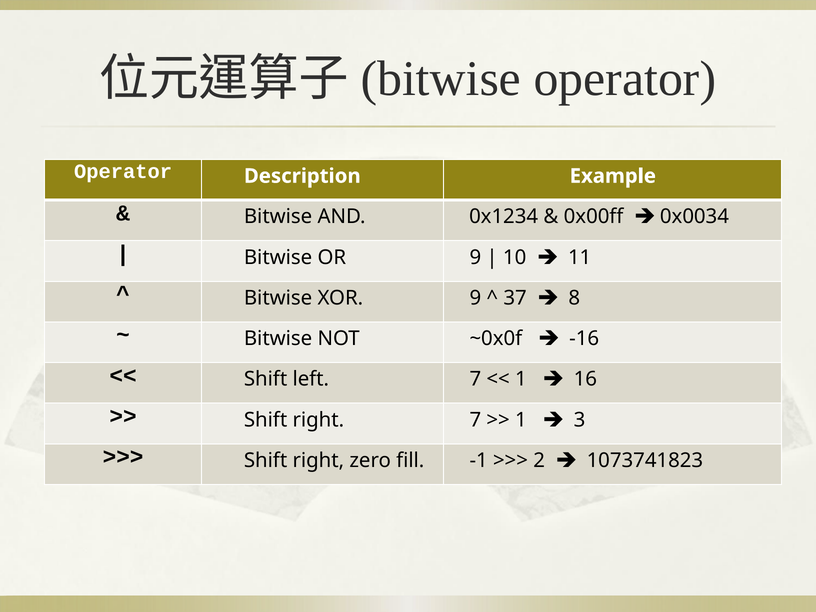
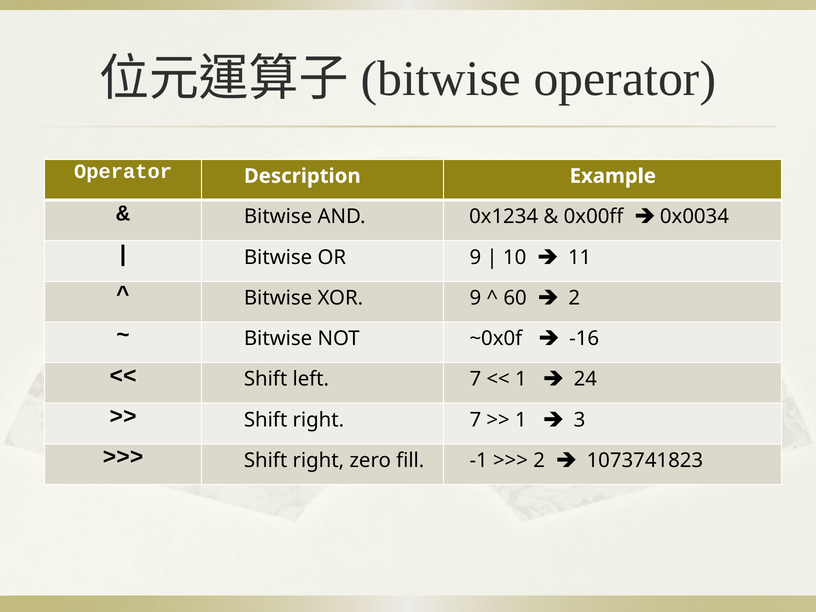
37: 37 -> 60 (515, 298)
8: 8 -> 2 (574, 298)
16: 16 -> 24 (585, 379)
